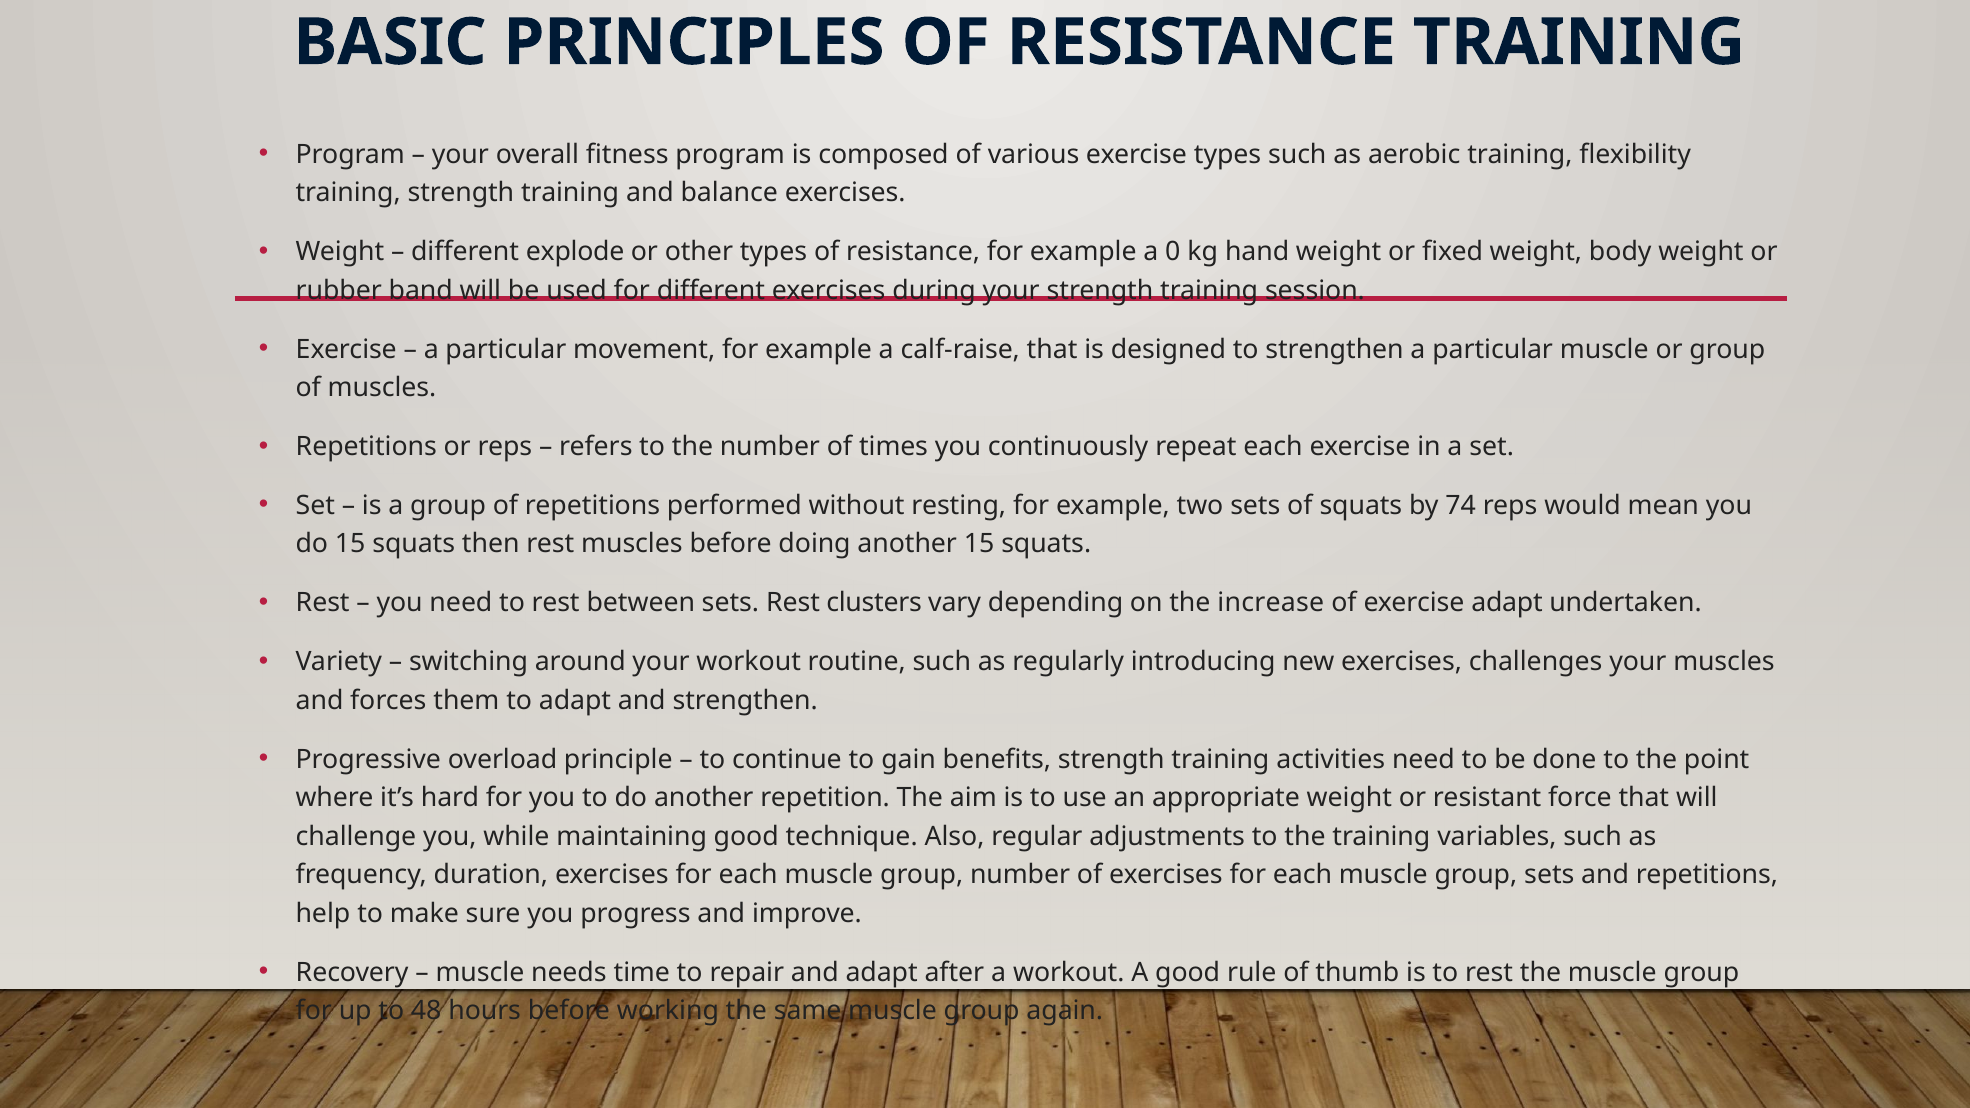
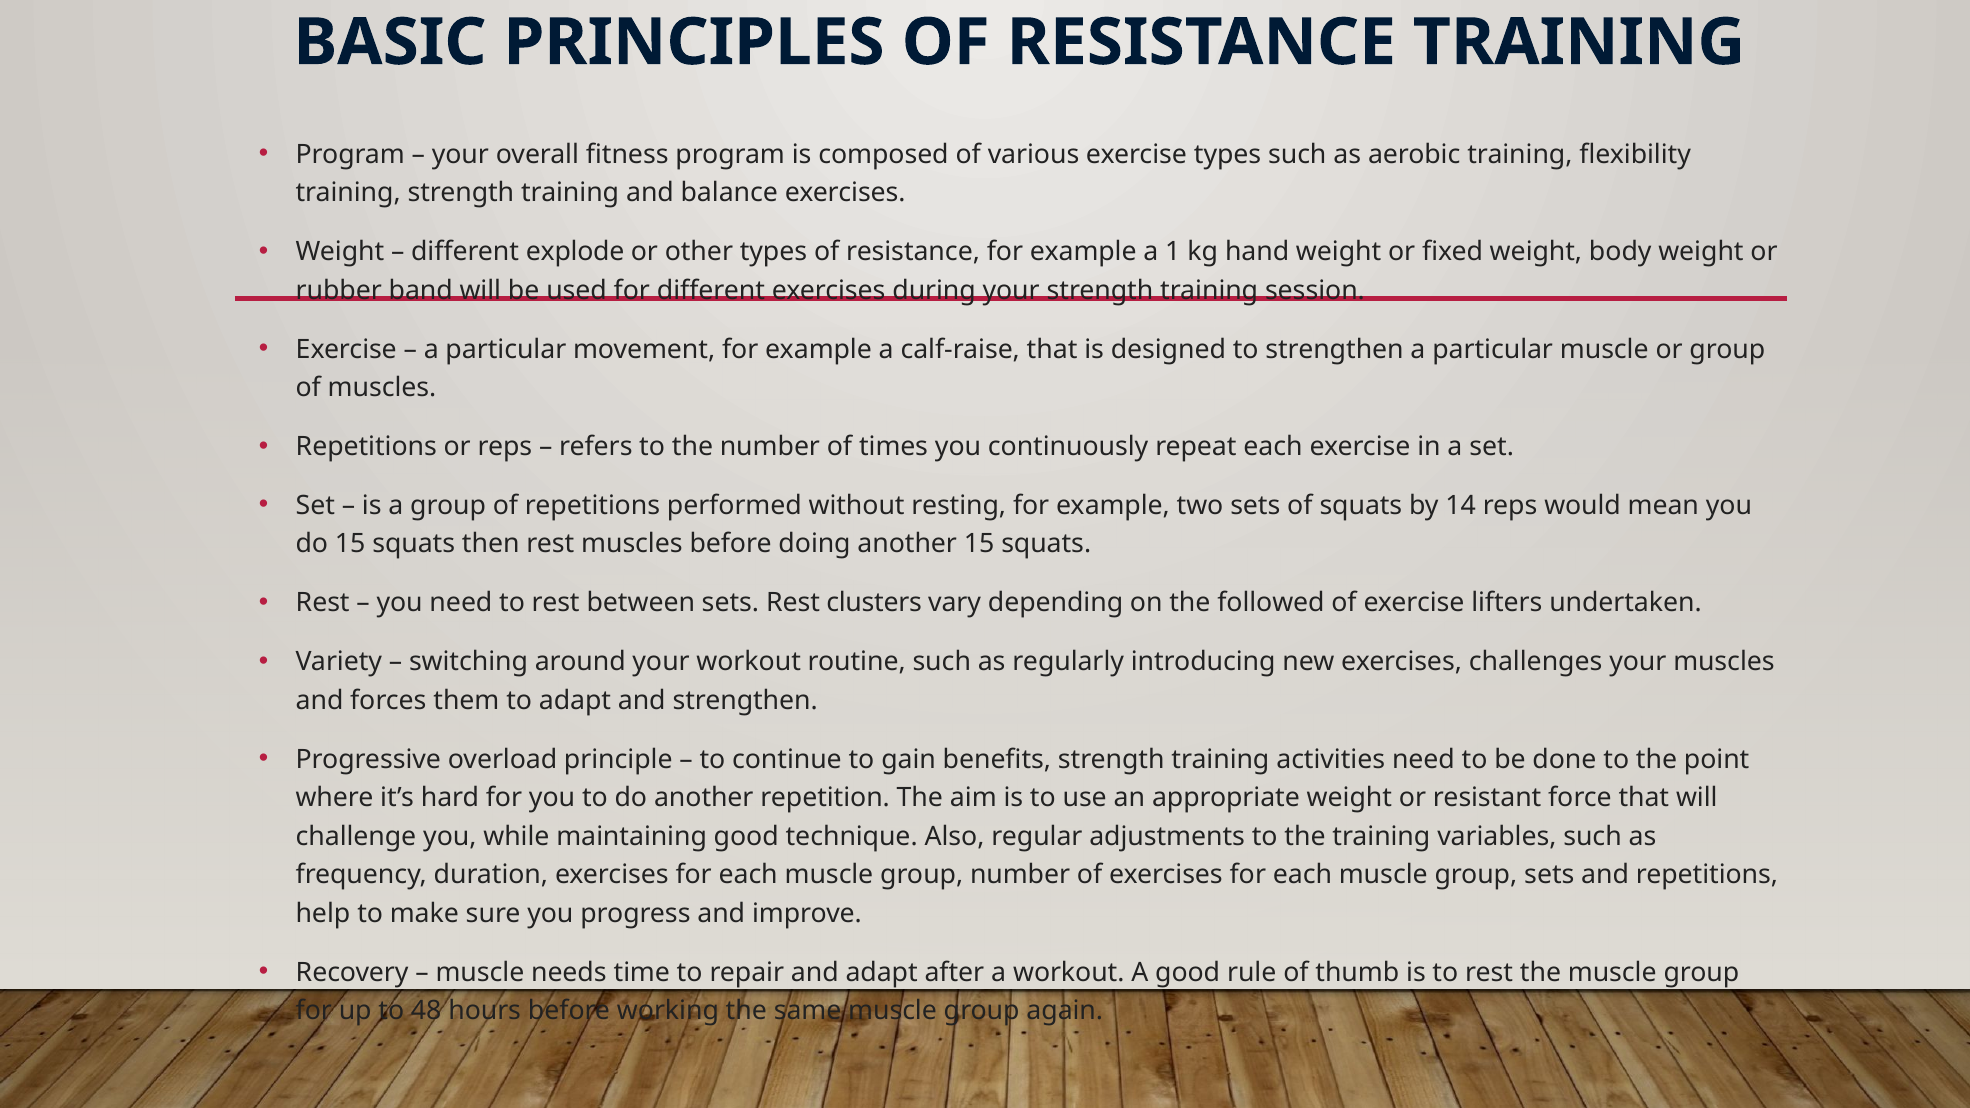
0: 0 -> 1 (1173, 252)
74: 74 -> 14 (1461, 506)
increase: increase -> followed (1271, 603)
exercise adapt: adapt -> lifters (1507, 603)
